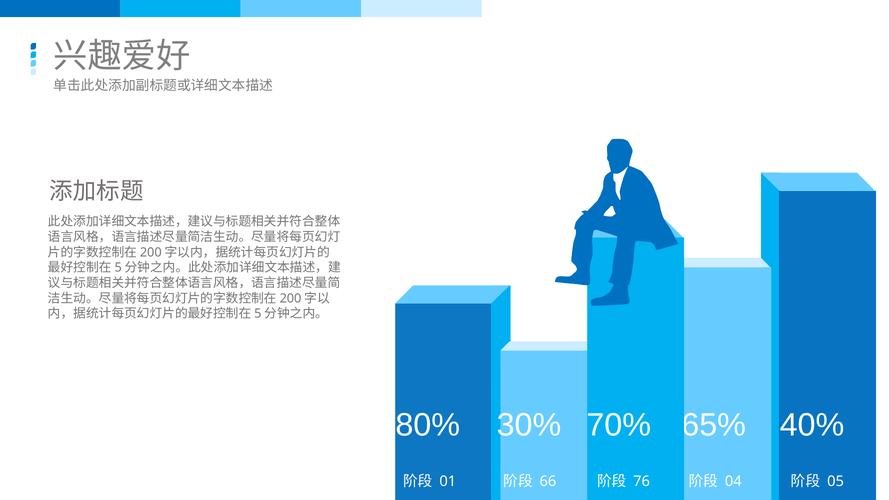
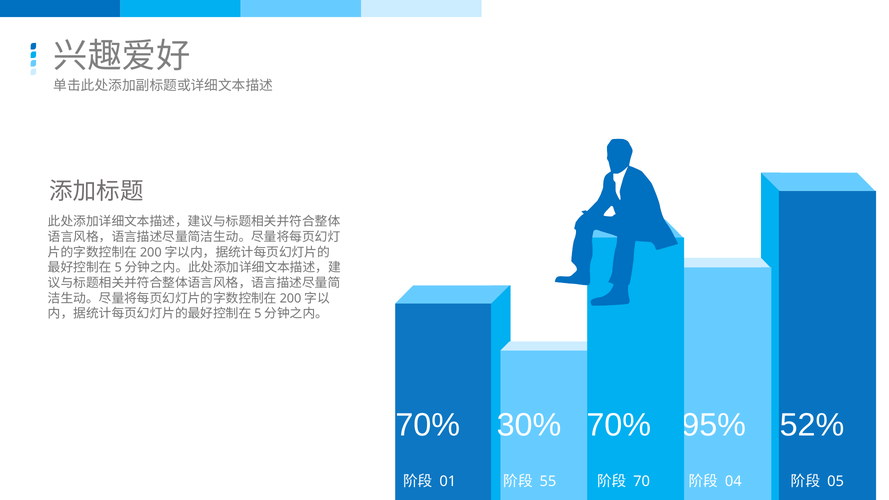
80%: 80% -> 70% (428, 425)
65%: 65% -> 95% (714, 425)
40%: 40% -> 52% (812, 425)
66: 66 -> 55 (548, 481)
76: 76 -> 70 (642, 481)
